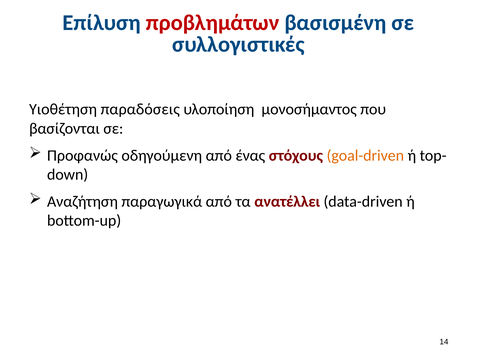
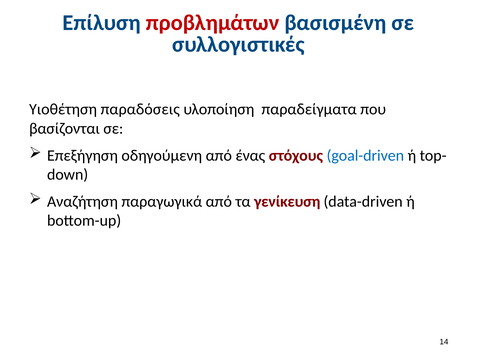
μονοσήμαντος: μονοσήμαντος -> παραδείγματα (309, 109)
Προφανώς: Προφανώς -> Επεξήγηση (82, 155)
goal-driven colour: orange -> blue (365, 155)
ανατέλλει: ανατέλλει -> γενίκευση (287, 201)
